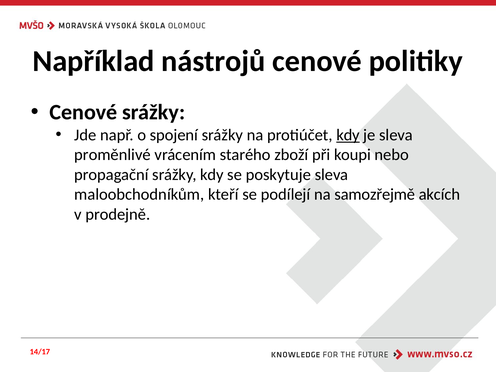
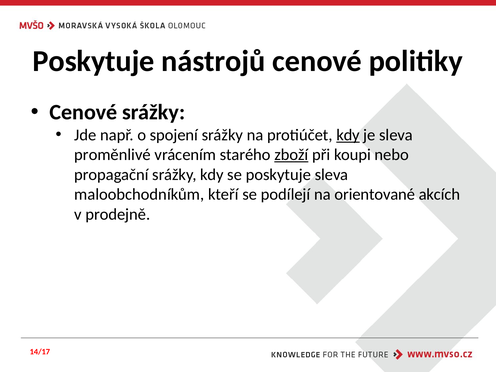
Například: Například -> Poskytuje (94, 61)
zboží underline: none -> present (291, 155)
samozřejmě: samozřejmě -> orientované (375, 195)
